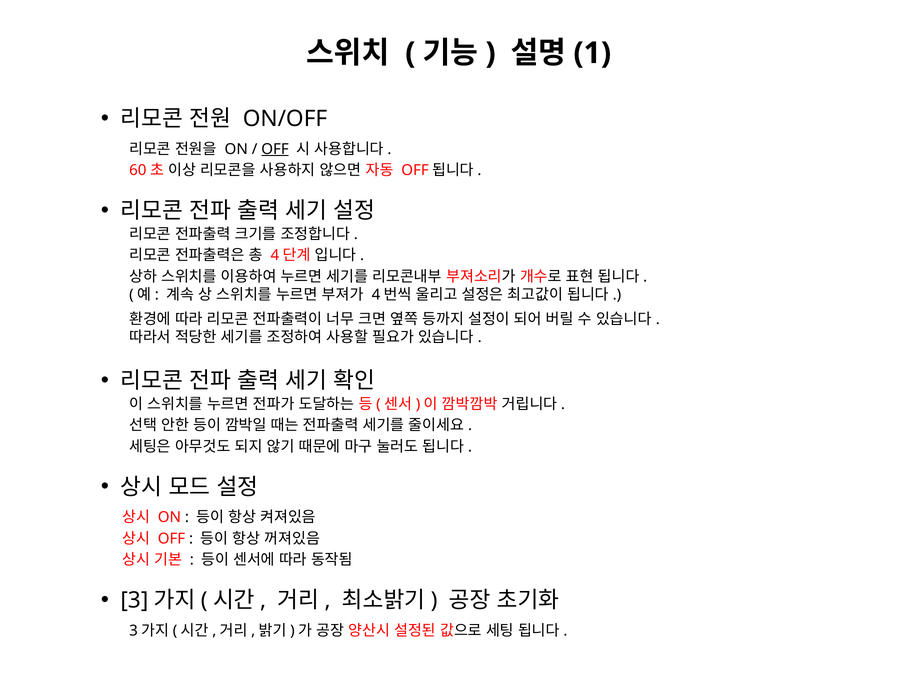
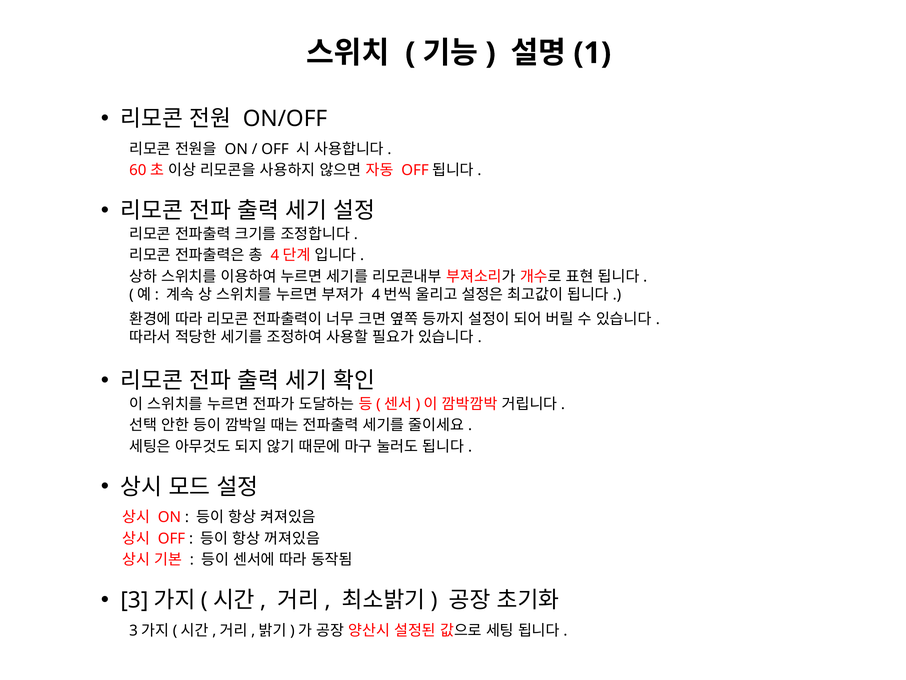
OFF underline: present -> none (275, 149)
